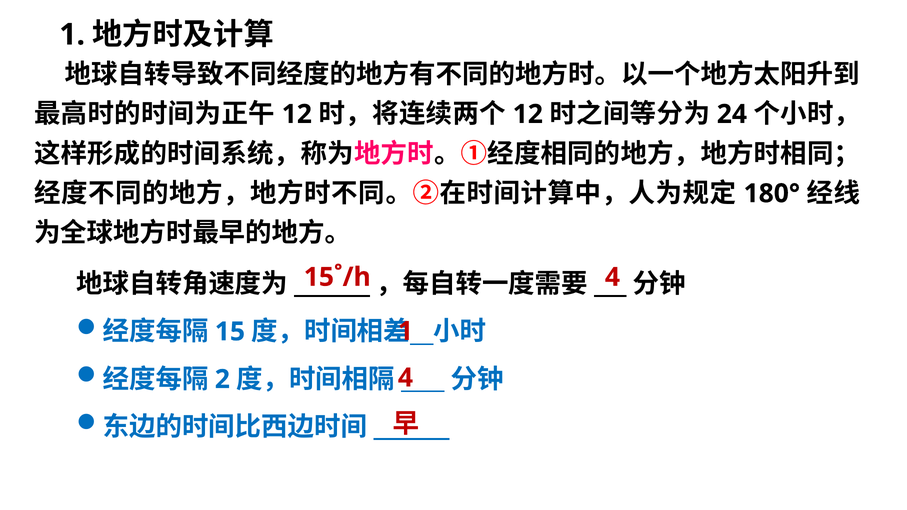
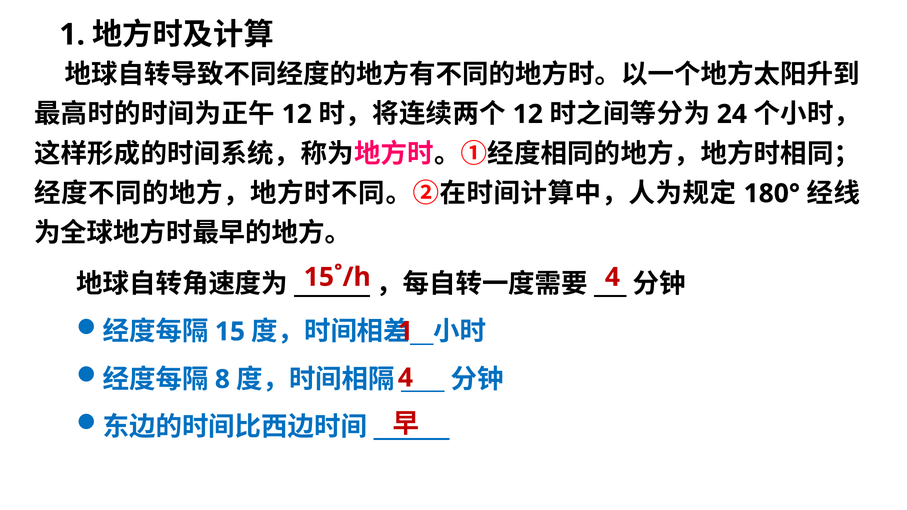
2: 2 -> 8 (222, 379)
